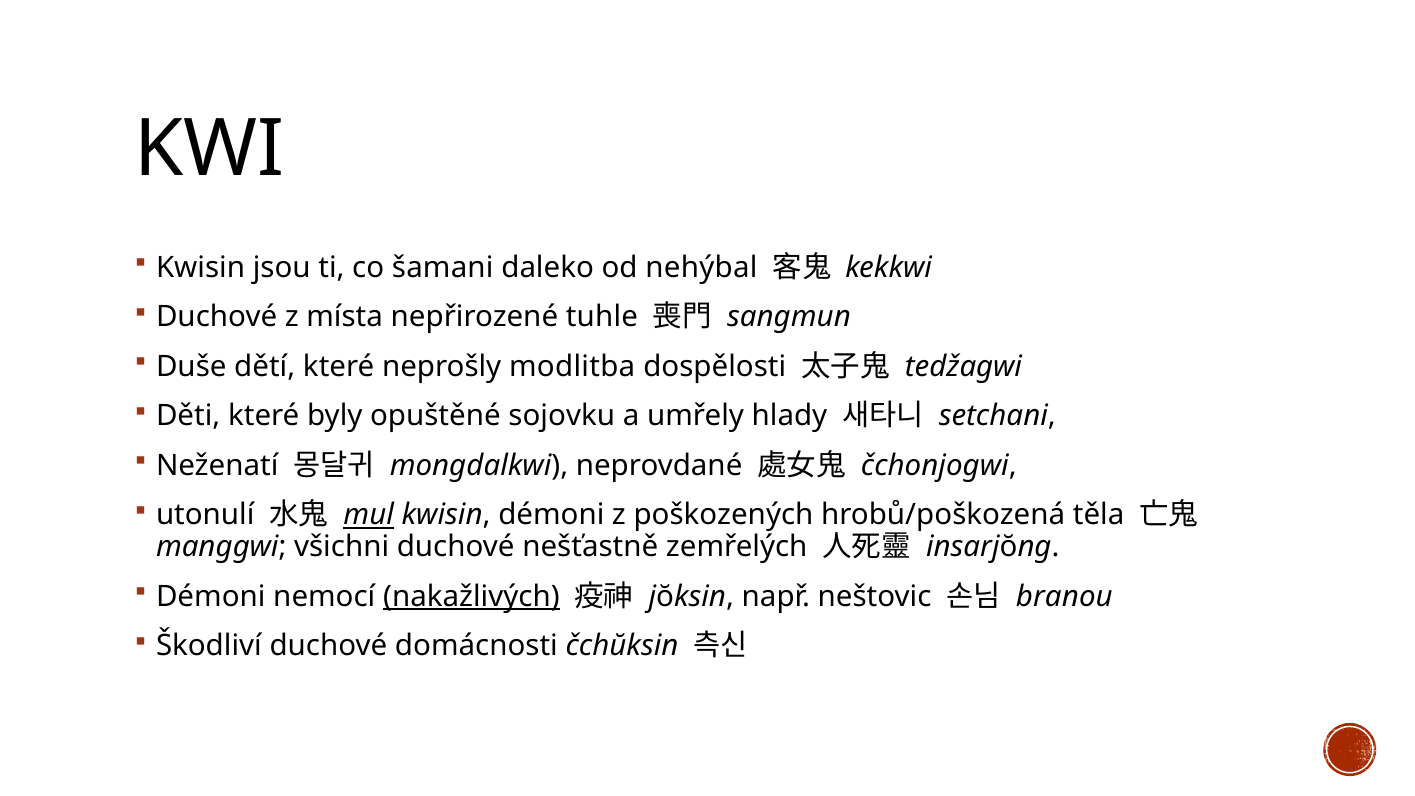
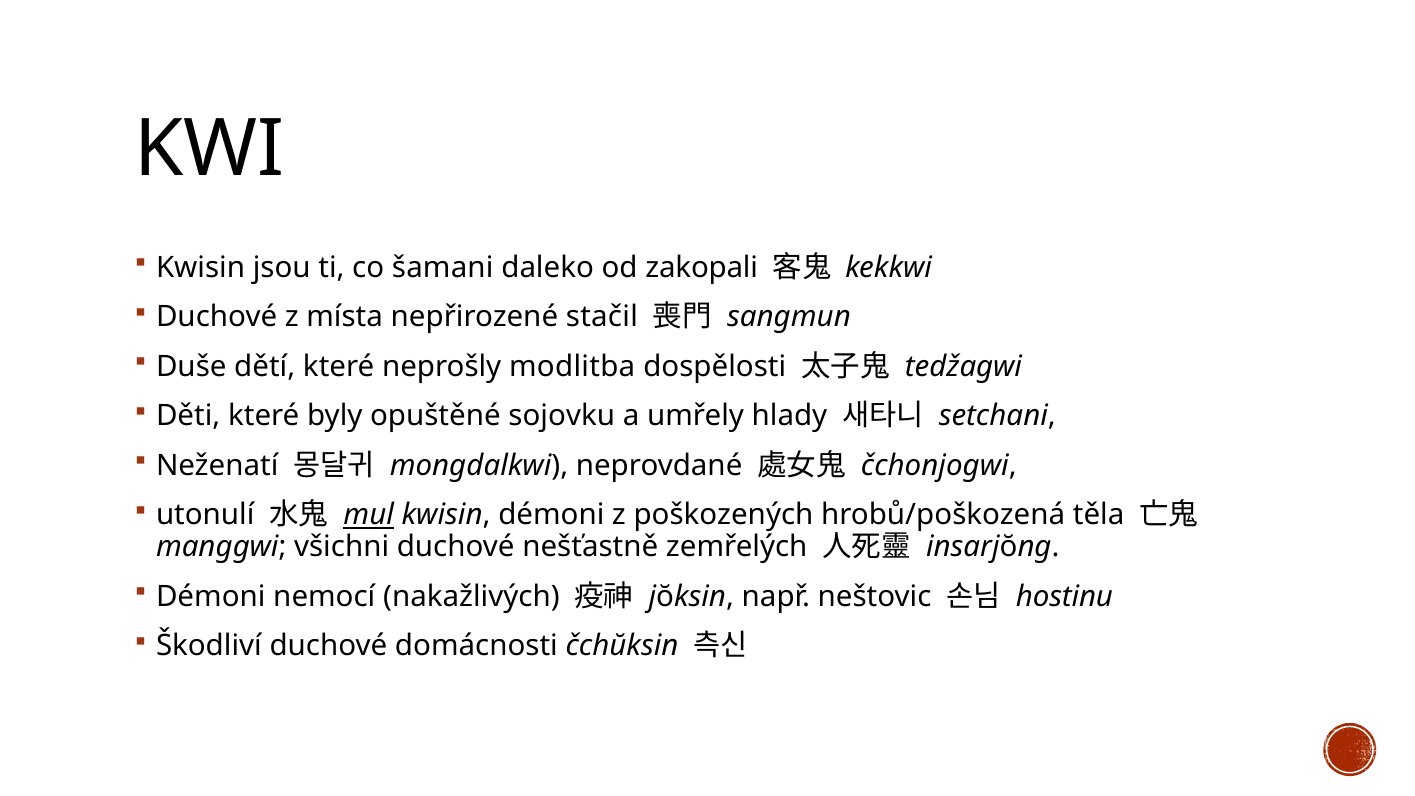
nehýbal: nehýbal -> zakopali (702, 267)
tuhle: tuhle -> stačil (602, 317)
nakažlivých underline: present -> none (471, 597)
branou: branou -> hostinu (1065, 597)
